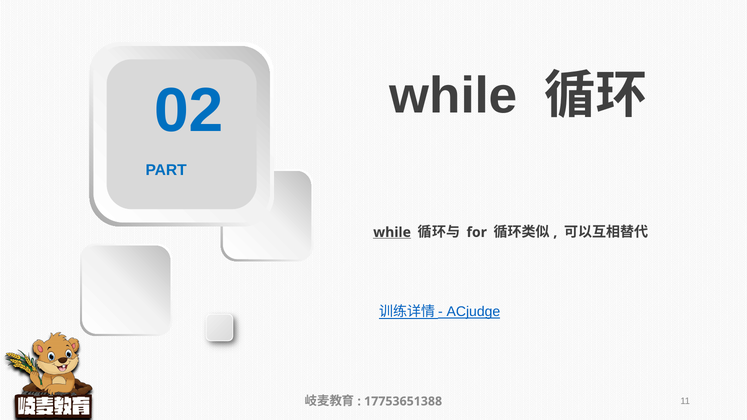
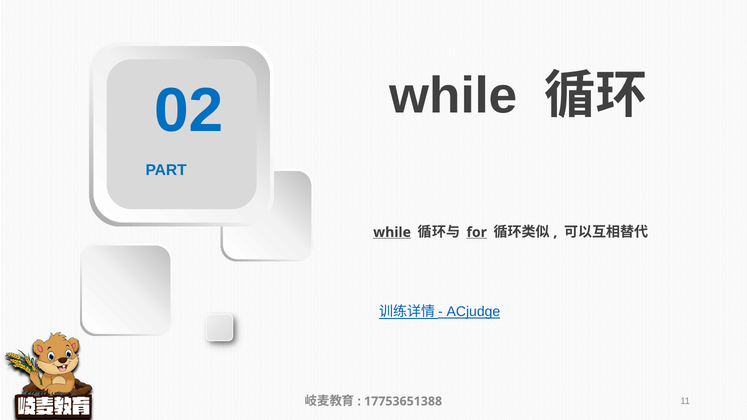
for underline: none -> present (477, 232)
